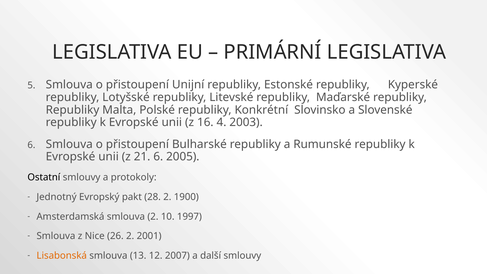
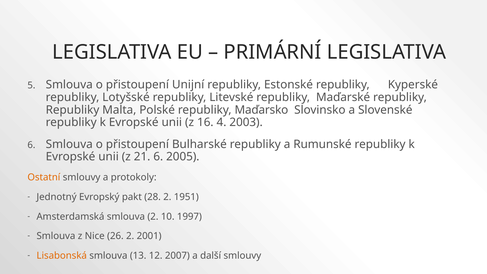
Konkrétní: Konkrétní -> Maďarsko (261, 110)
Ostatní colour: black -> orange (44, 177)
1900: 1900 -> 1951 (186, 197)
